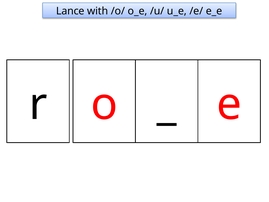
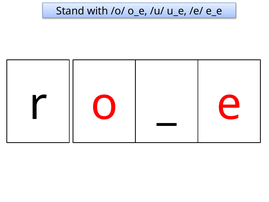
Lance: Lance -> Stand (70, 11)
